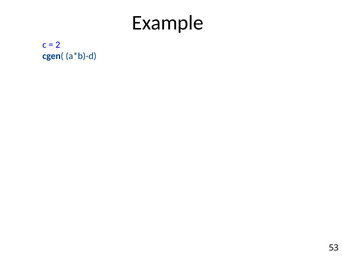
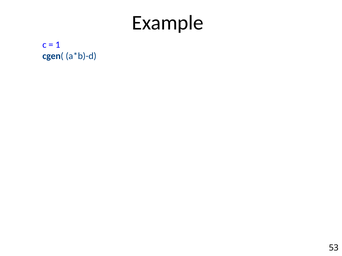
2: 2 -> 1 (58, 45)
